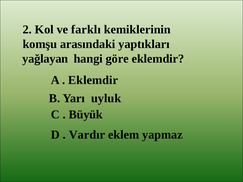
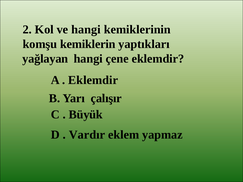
ve farklı: farklı -> hangi (86, 30)
arasındaki: arasındaki -> kemiklerin (88, 44)
göre: göre -> çene (117, 59)
uyluk: uyluk -> çalışır (106, 98)
